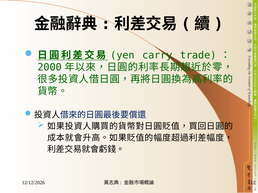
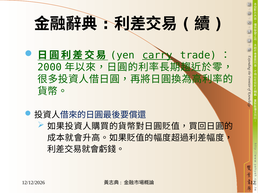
carry underline: none -> present (157, 55)
